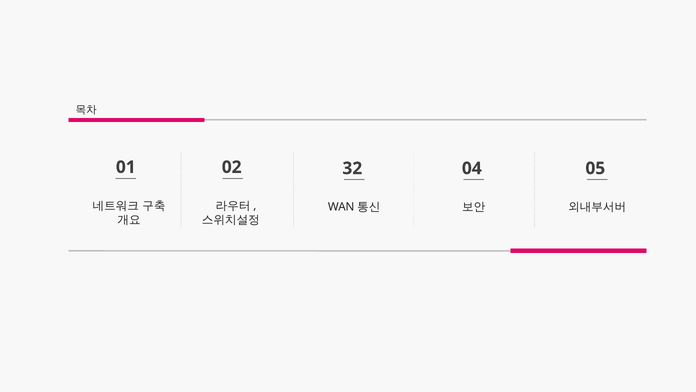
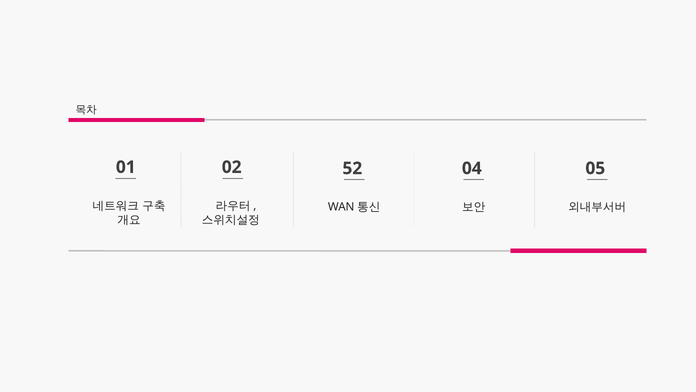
32: 32 -> 52 (352, 168)
